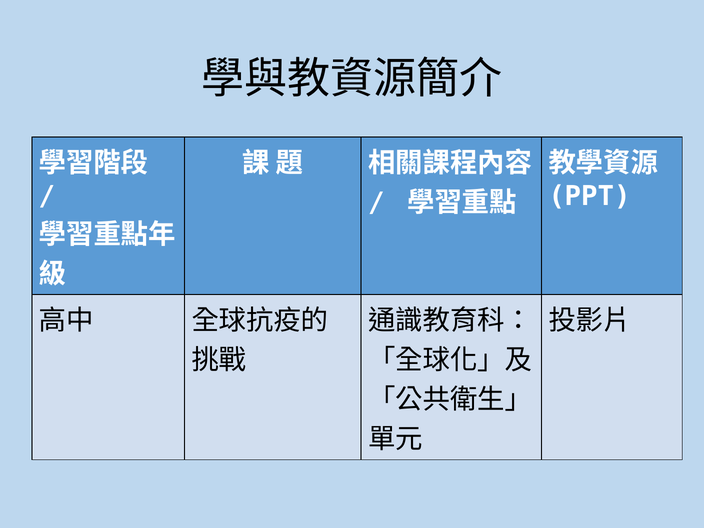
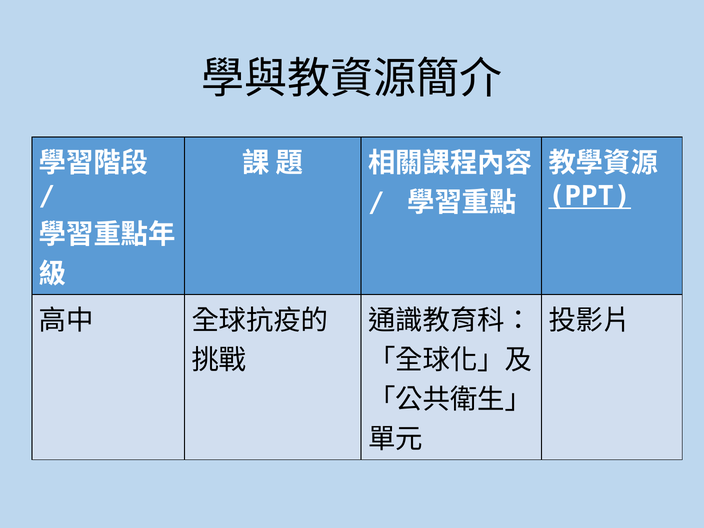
PPT underline: none -> present (590, 196)
